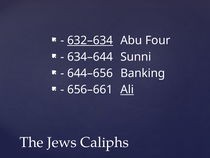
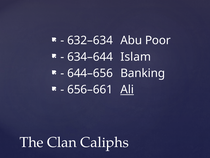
632–634 underline: present -> none (90, 40)
Four: Four -> Poor (158, 40)
Sunni: Sunni -> Islam (136, 57)
Jews: Jews -> Clan (62, 142)
